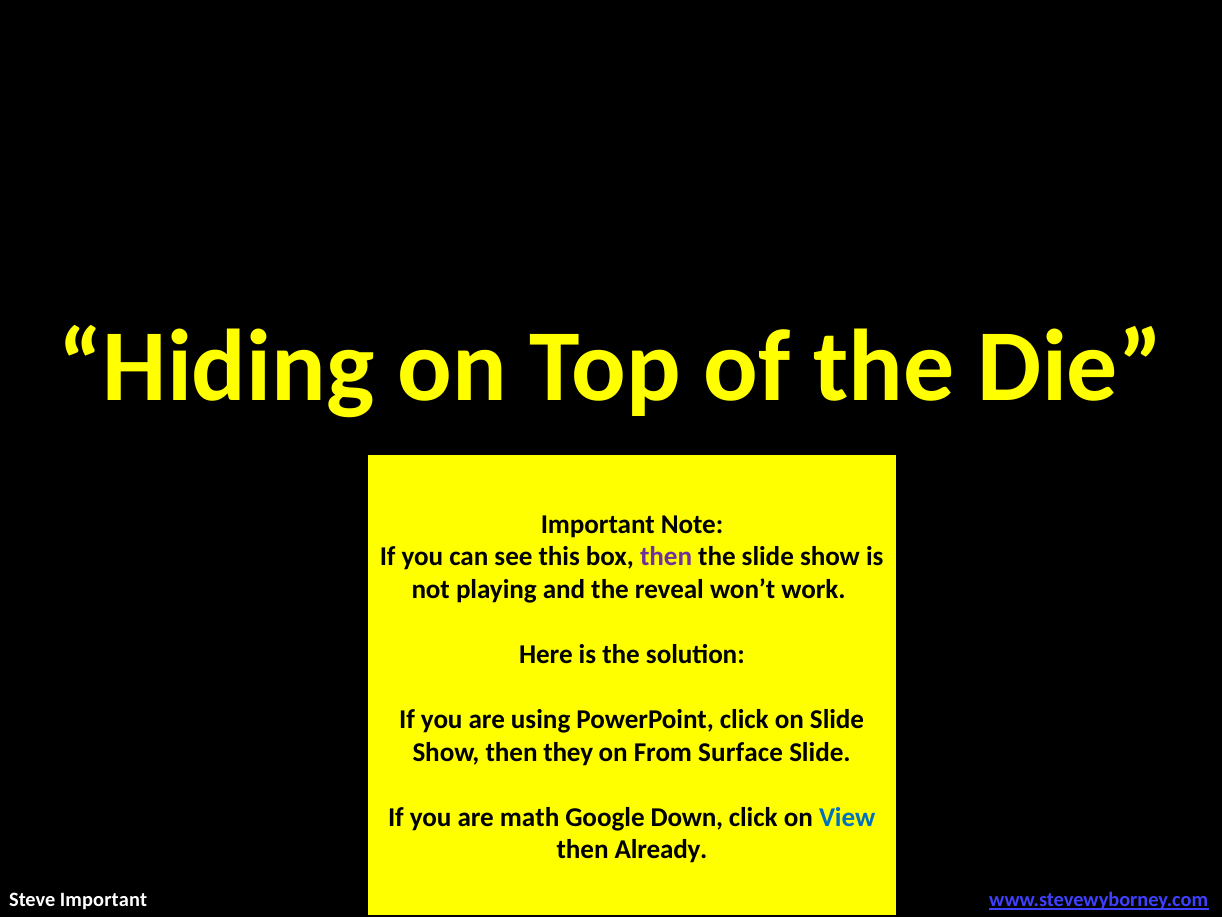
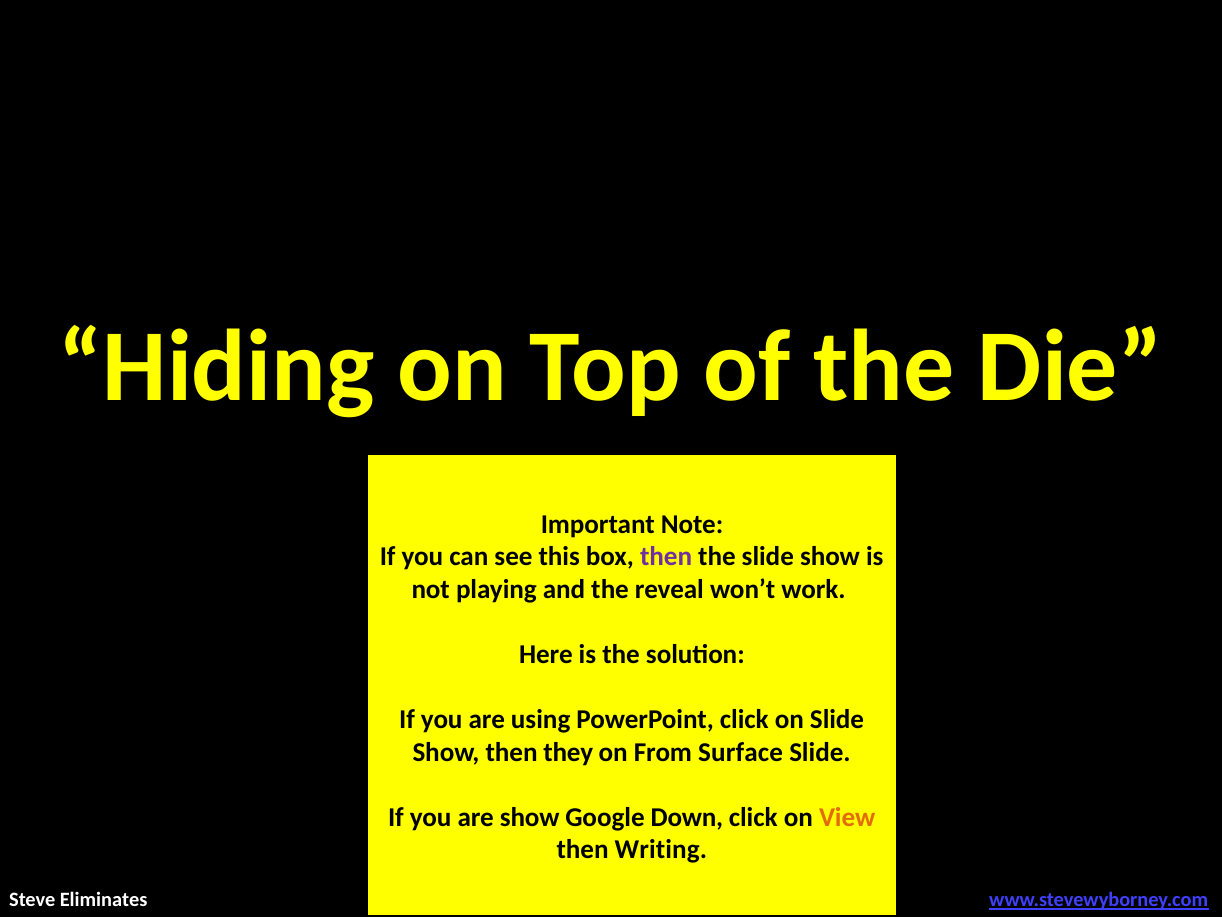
are math: math -> show (530, 817)
View colour: blue -> orange (847, 817)
Already: Already -> Writing (661, 850)
Steve Important: Important -> Eliminates (104, 899)
